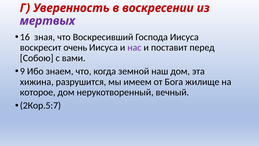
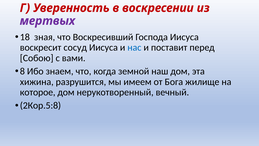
16: 16 -> 18 (25, 37)
очень: очень -> сосуд (75, 47)
нас colour: purple -> blue (134, 47)
9: 9 -> 8 (22, 71)
2Кор.5:7: 2Кор.5:7 -> 2Кор.5:8 (40, 105)
